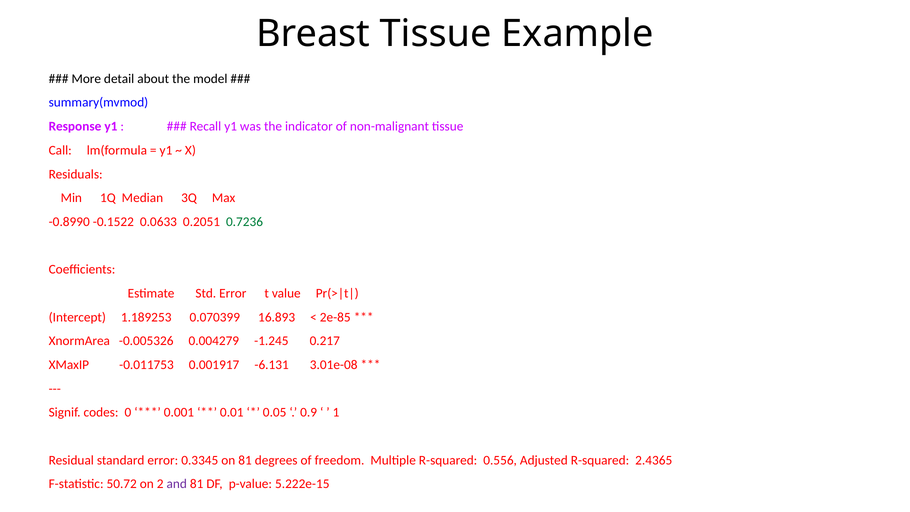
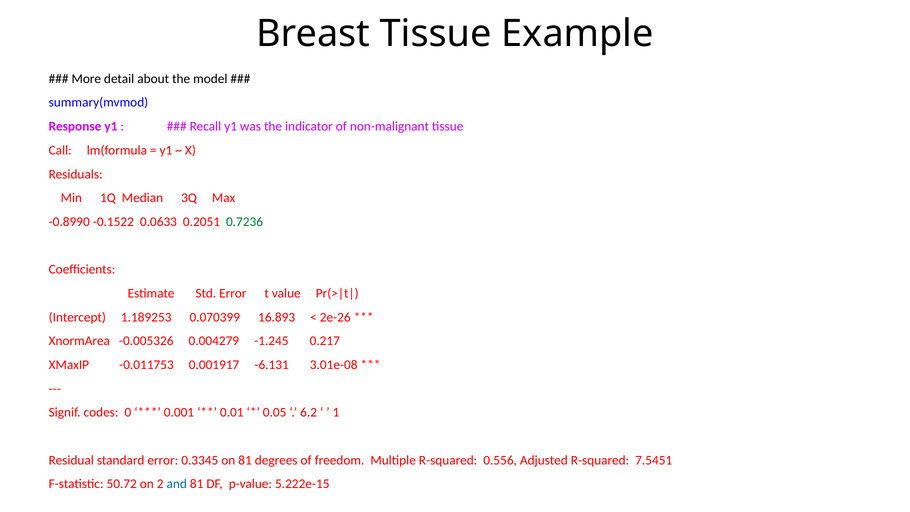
2e-85: 2e-85 -> 2e-26 (335, 317)
0.9: 0.9 -> 6.2 (309, 412)
2.4365: 2.4365 -> 7.5451 (654, 460)
and colour: purple -> blue (177, 484)
